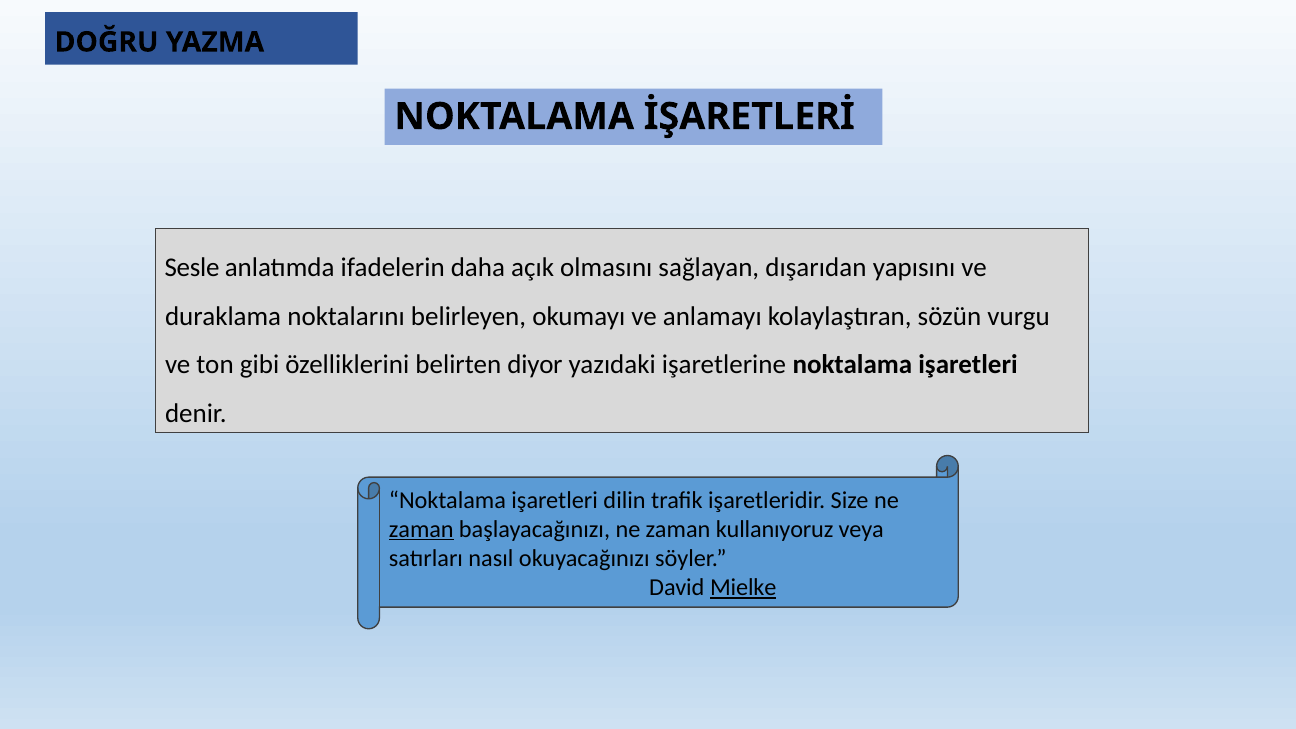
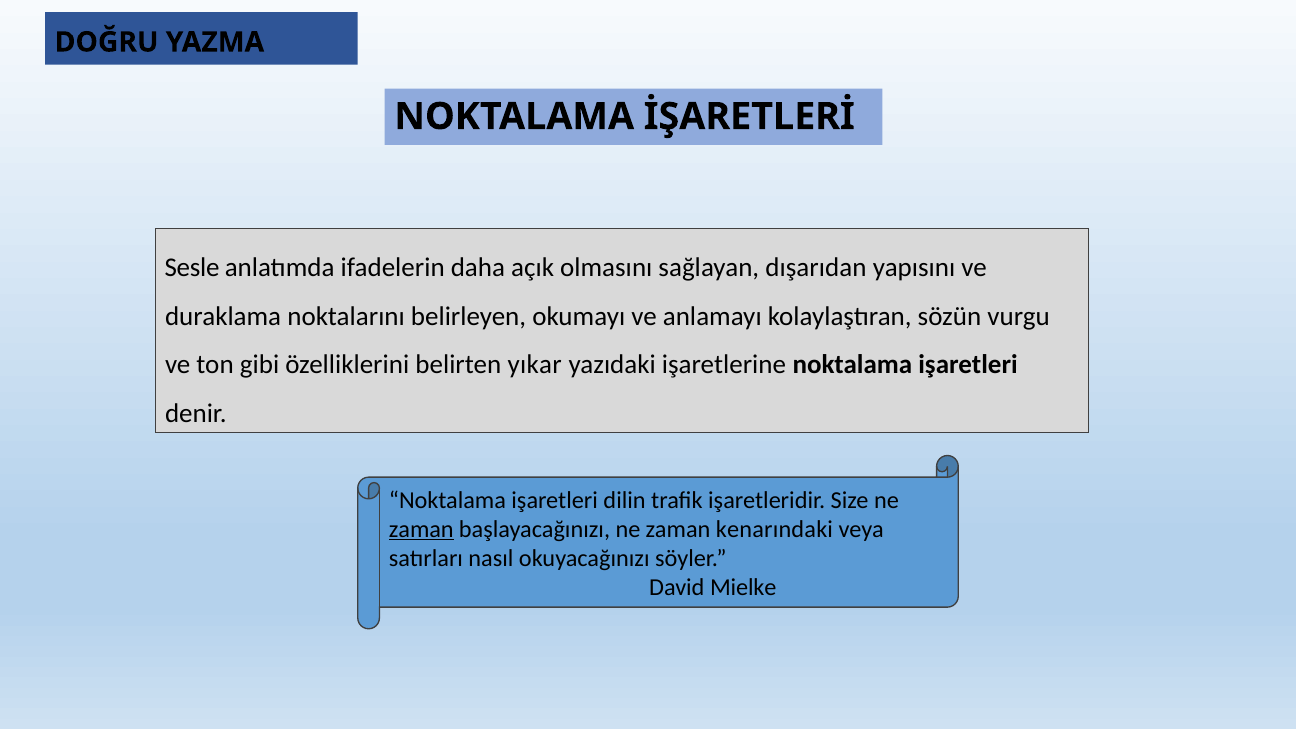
diyor: diyor -> yıkar (535, 365)
kullanıyoruz: kullanıyoruz -> kenarındaki (774, 529)
Mielke underline: present -> none (743, 588)
